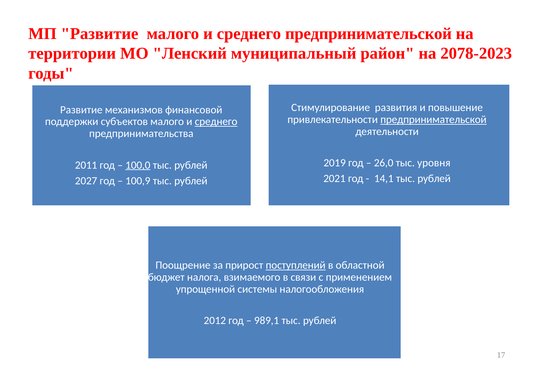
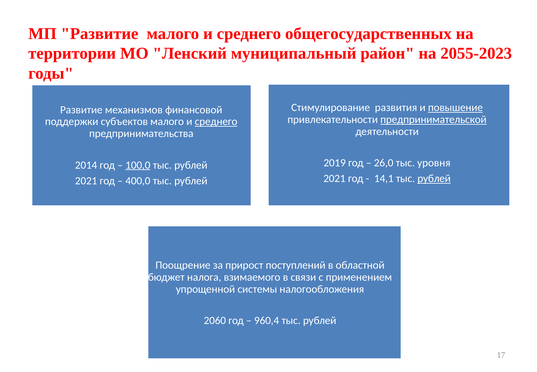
среднего предпринимательской: предпринимательской -> общегосударственных (368, 34)
2078-2023: 2078-2023 -> 2055-2023 (476, 53)
повышение underline: none -> present (455, 108)
2011: 2011 -> 2014 (86, 165)
рублей underline: none -> present (434, 179)
2027: 2027 -> 2021 (86, 181)
100,9: 100,9 -> 400,0 (138, 181)
поступлений underline: present -> none (296, 265)
2012: 2012 -> 2060 (215, 320)
989,1: 989,1 -> 960,4 (267, 320)
